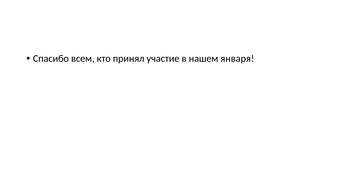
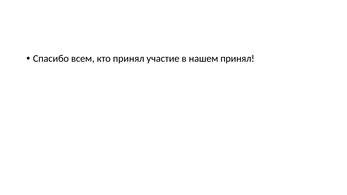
нашем января: января -> принял (237, 59)
